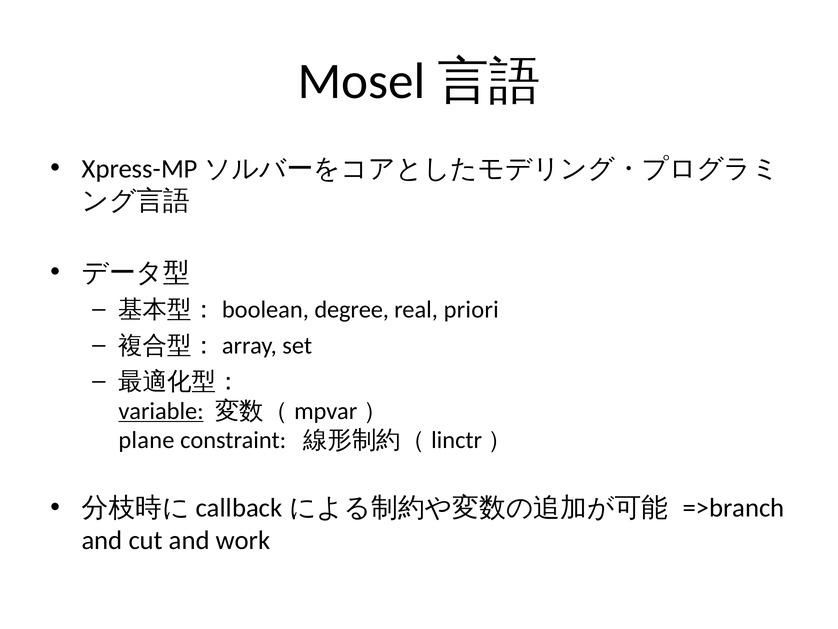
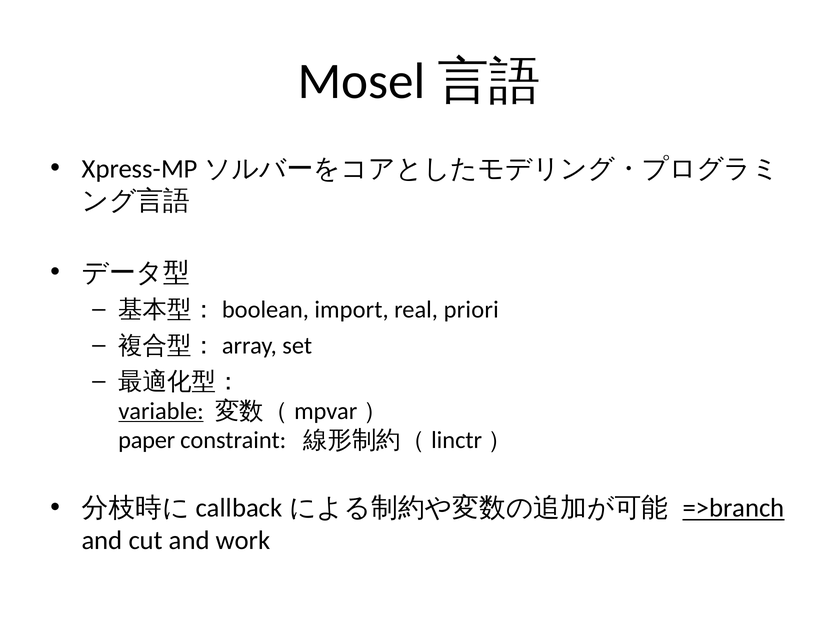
degree: degree -> import (352, 310)
plane: plane -> paper (147, 440)
=>branch underline: none -> present (734, 508)
